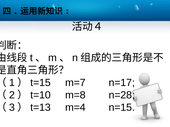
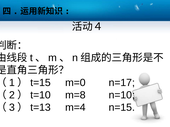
m=7: m=7 -> m=0 (75, 83)
n=28: n=28 -> n=10 (122, 95)
